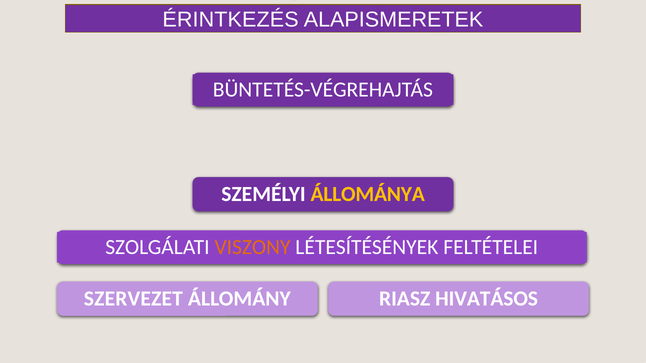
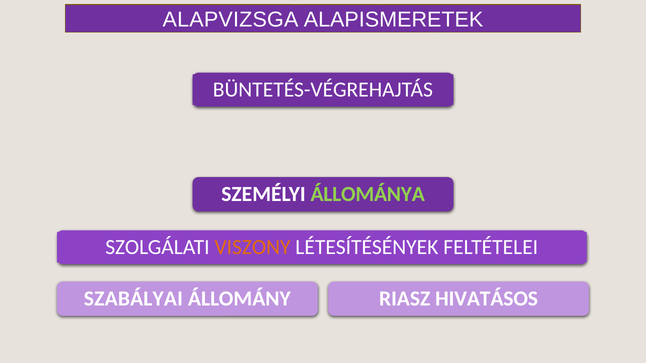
ÉRINTKEZÉS: ÉRINTKEZÉS -> ALAPVIZSGA (230, 20)
ÁLLOMÁNYA colour: yellow -> light green (368, 194)
SZERVEZET: SZERVEZET -> SZABÁLYAI (133, 299)
